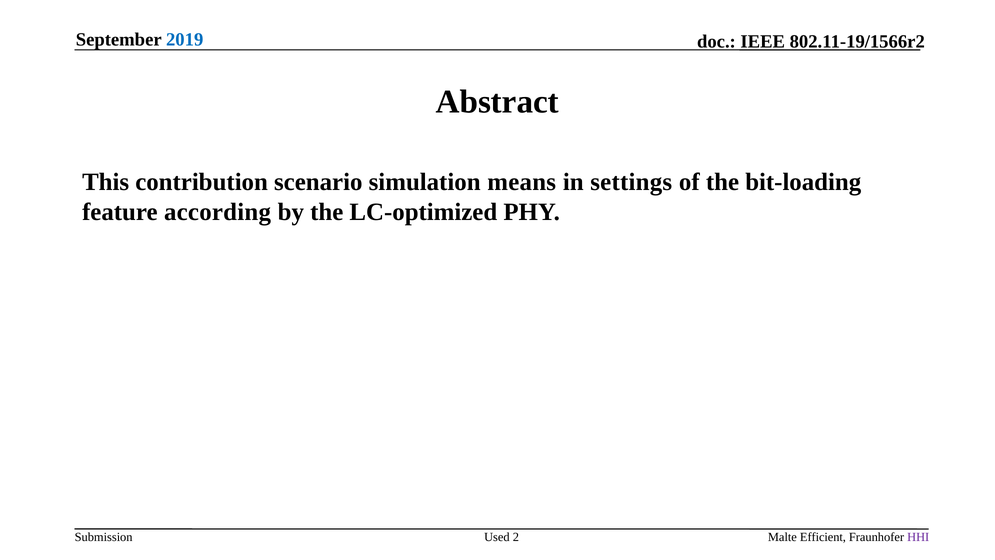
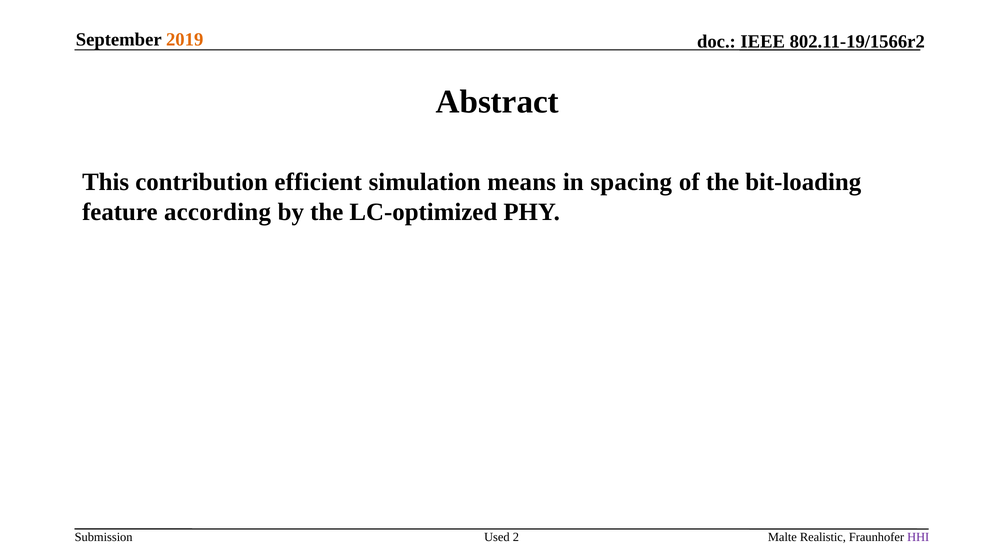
2019 colour: blue -> orange (185, 40)
scenario: scenario -> efficient (318, 182)
settings: settings -> spacing (631, 182)
Efficient: Efficient -> Realistic (823, 537)
